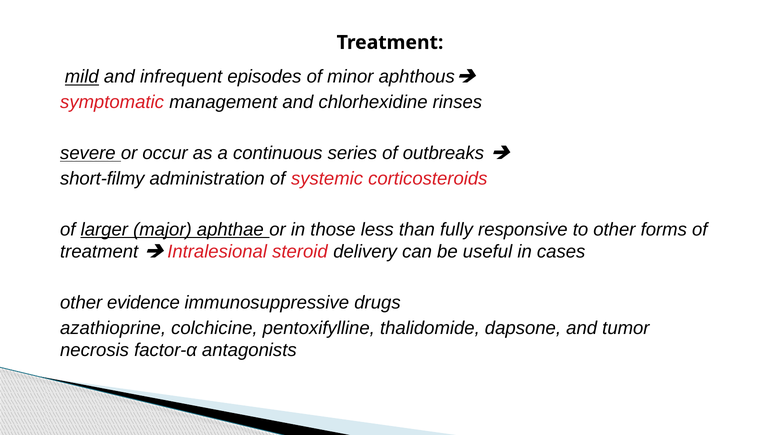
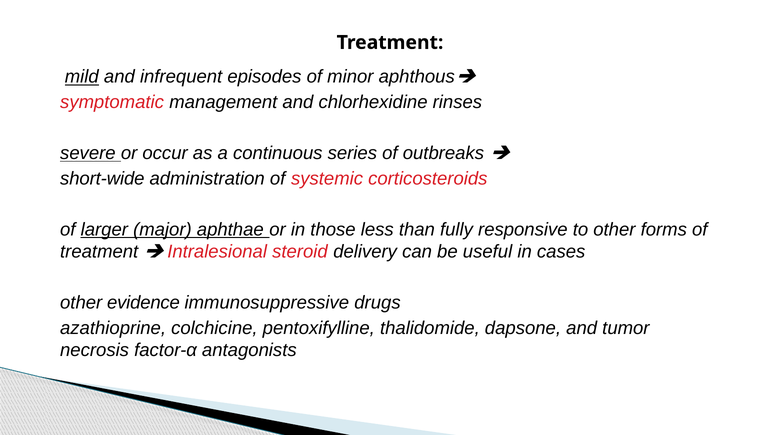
short-filmy: short-filmy -> short-wide (102, 178)
